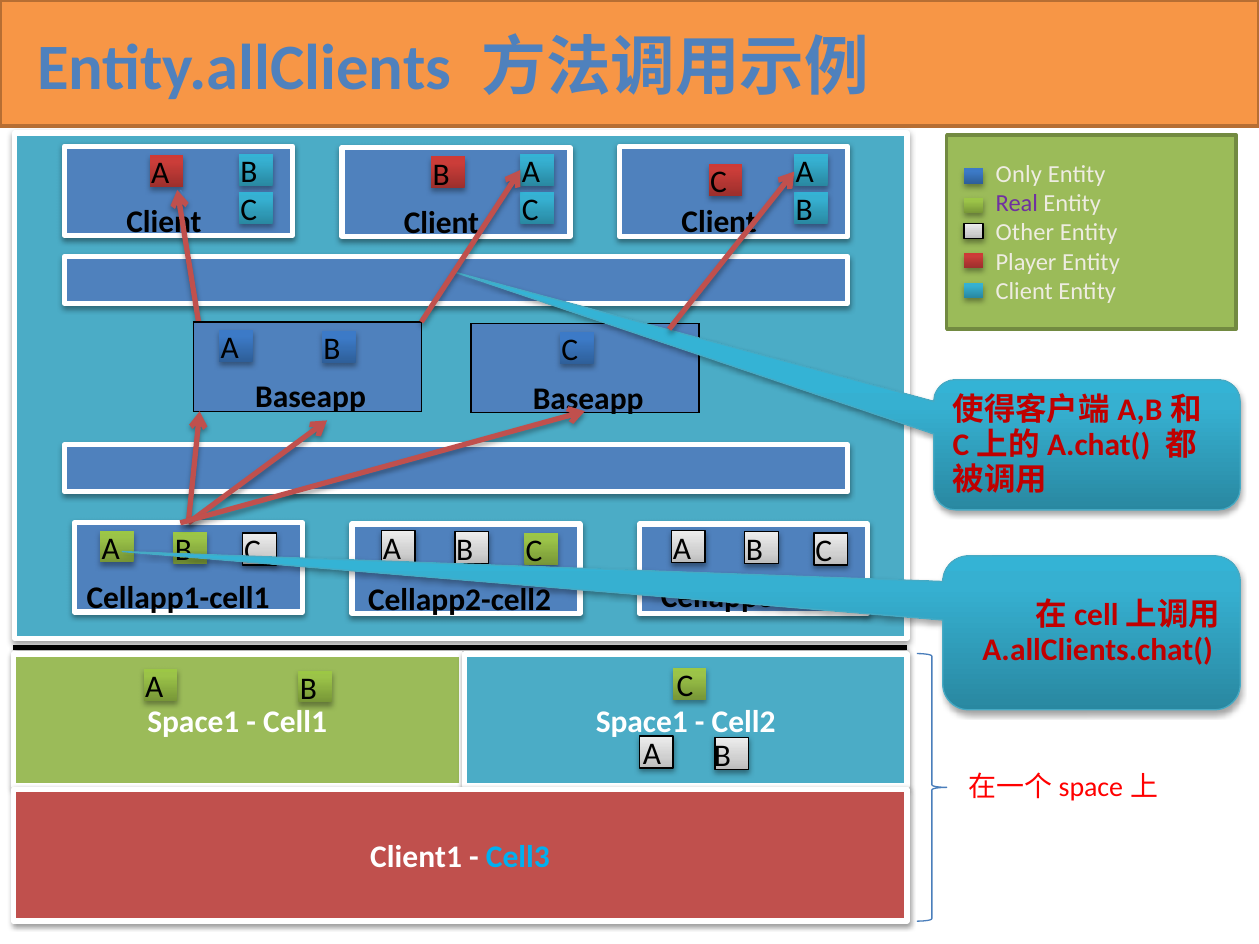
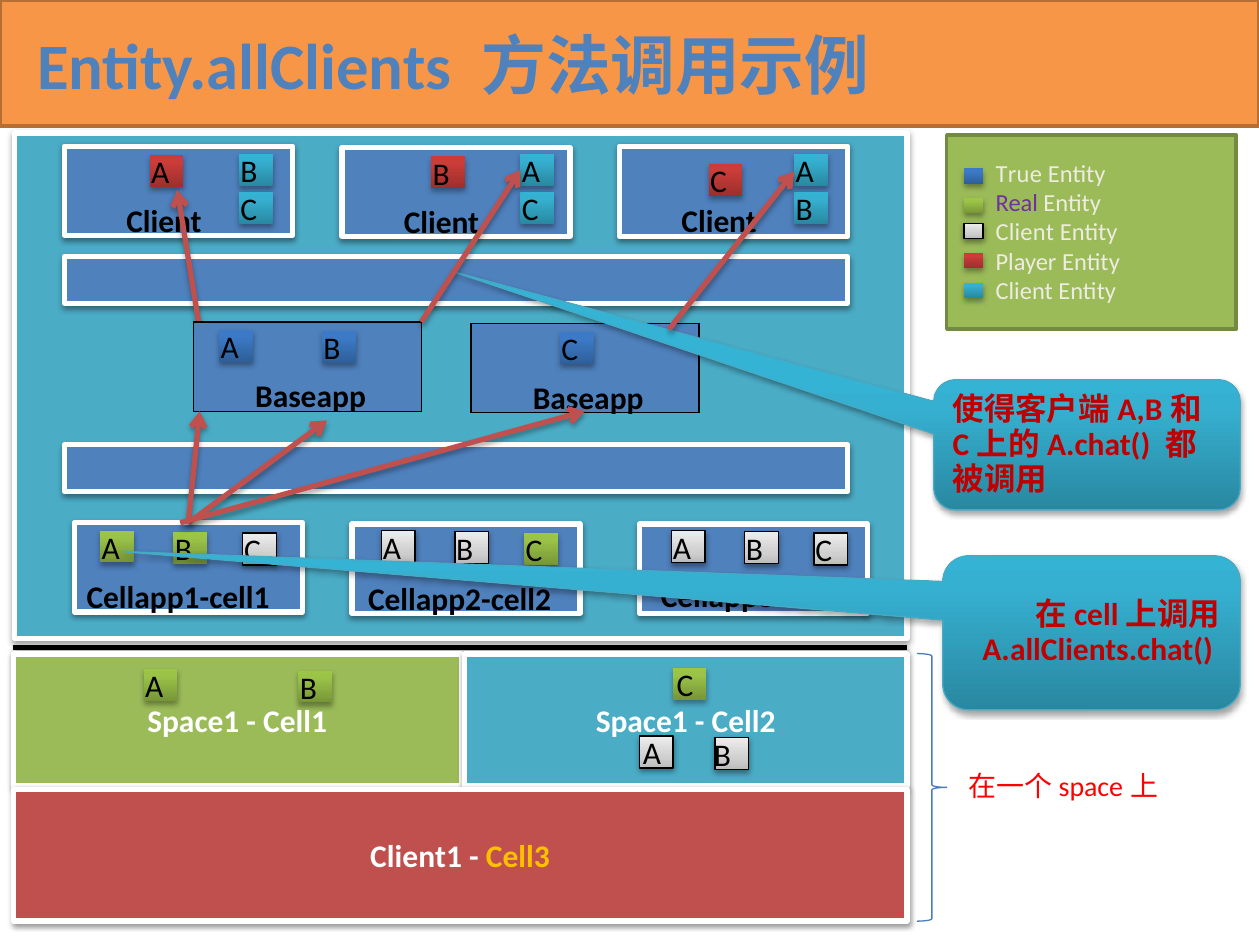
Only: Only -> True (1019, 174)
Other: Other -> Client (1025, 233)
Cell3 colour: light blue -> yellow (518, 858)
